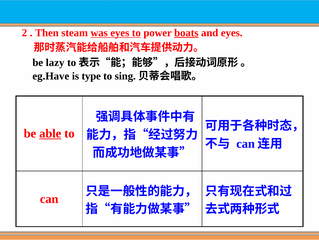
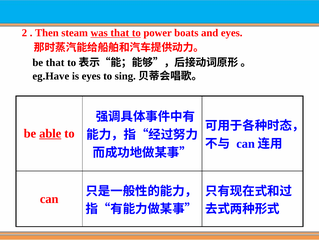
was eyes: eyes -> that (120, 33)
boats underline: present -> none (186, 33)
be lazy: lazy -> that (55, 62)
is type: type -> eyes (91, 76)
